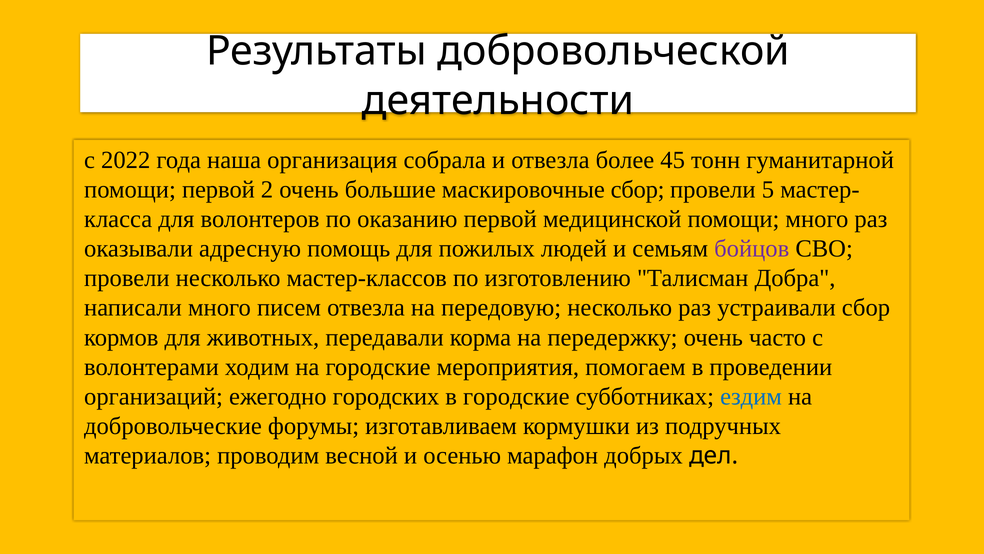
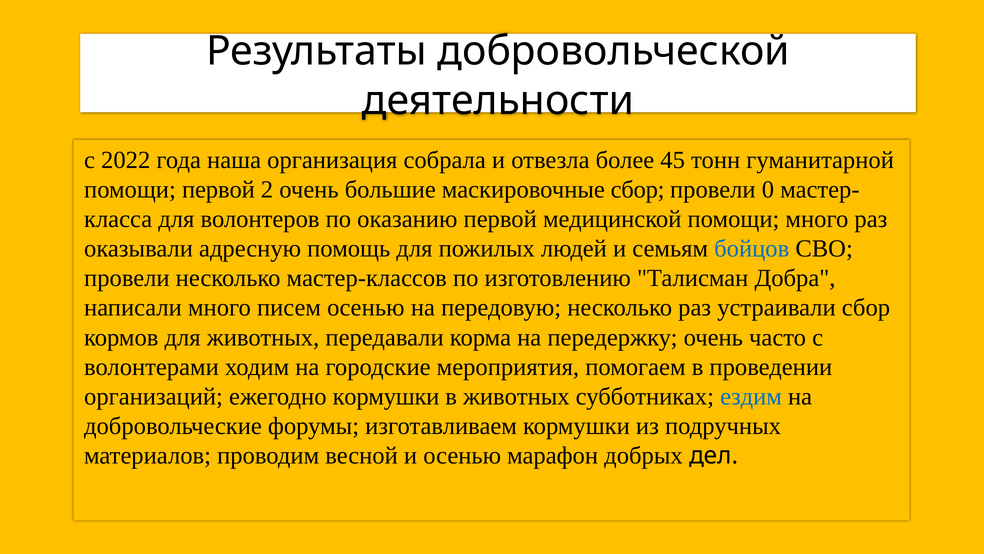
5: 5 -> 0 (768, 190)
бойцов colour: purple -> blue (752, 249)
писем отвезла: отвезла -> осенью (366, 308)
ежегодно городских: городских -> кормушки (386, 396)
в городские: городские -> животных (516, 396)
